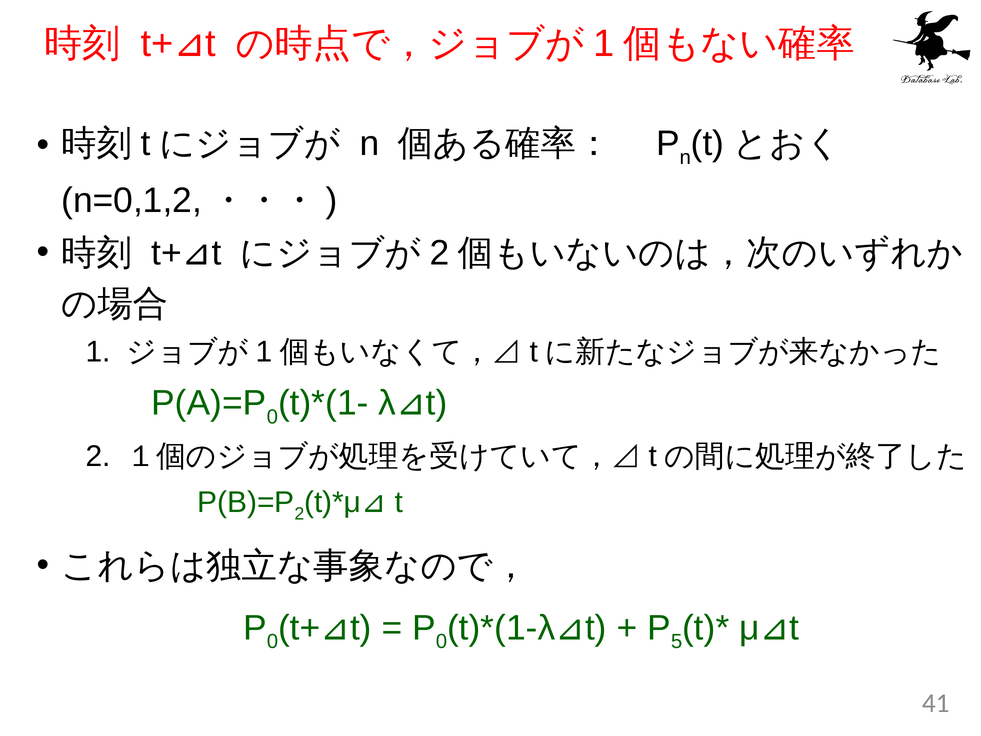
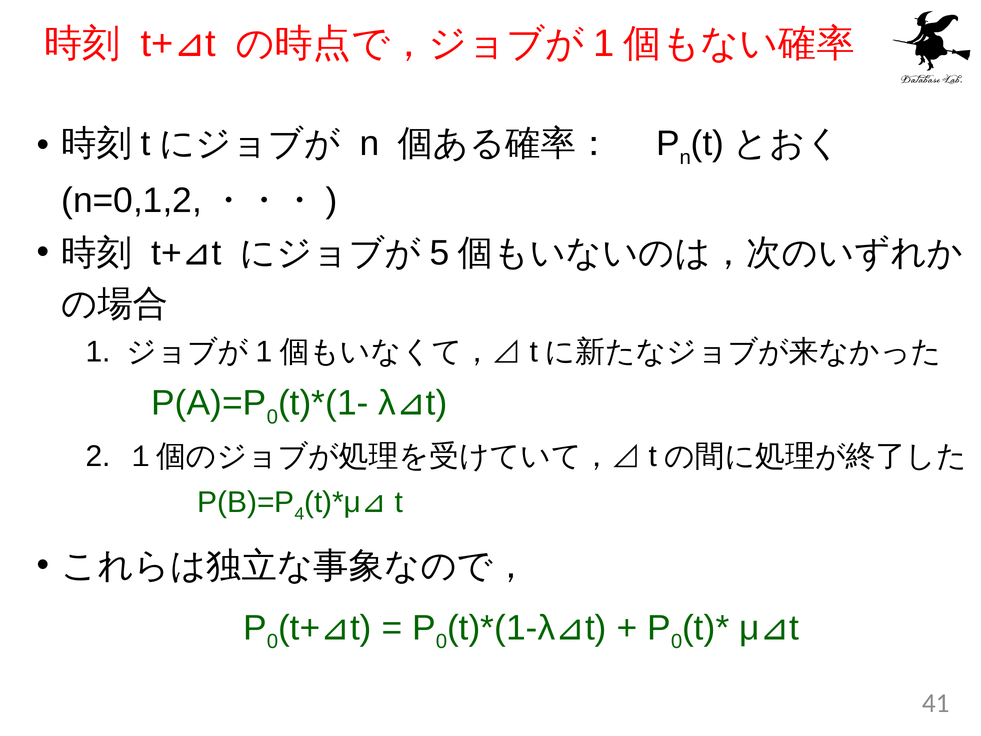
2: 2 -> 5 (440, 253)
2: 2 -> 4 (299, 514)
5: 5 -> 0 (677, 641)
